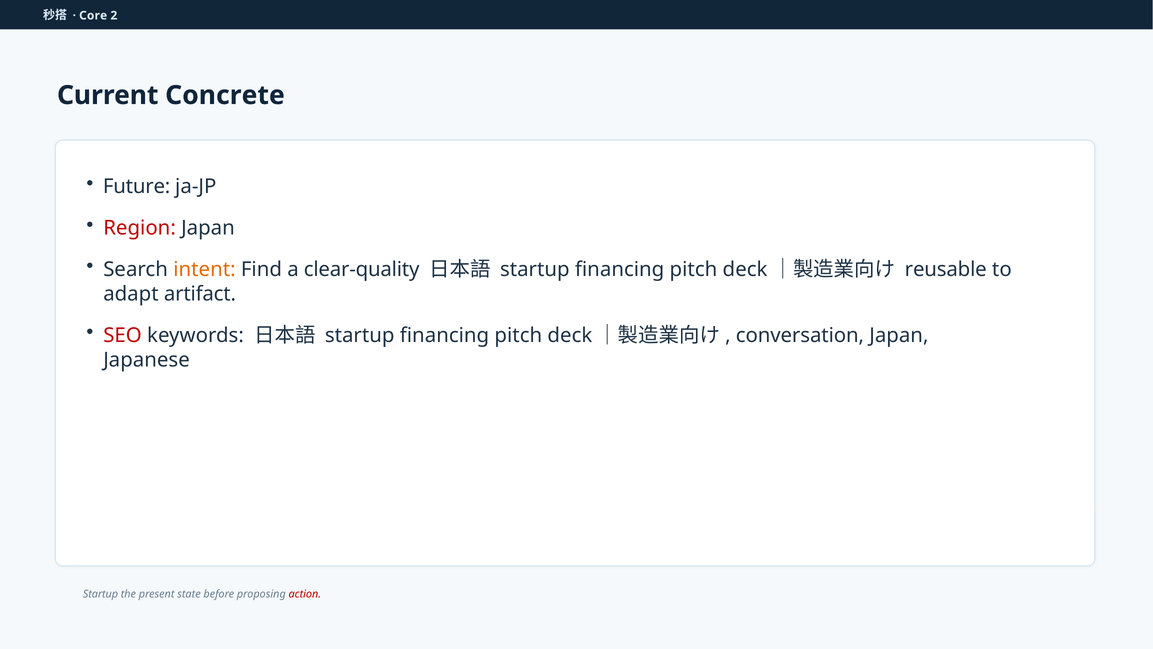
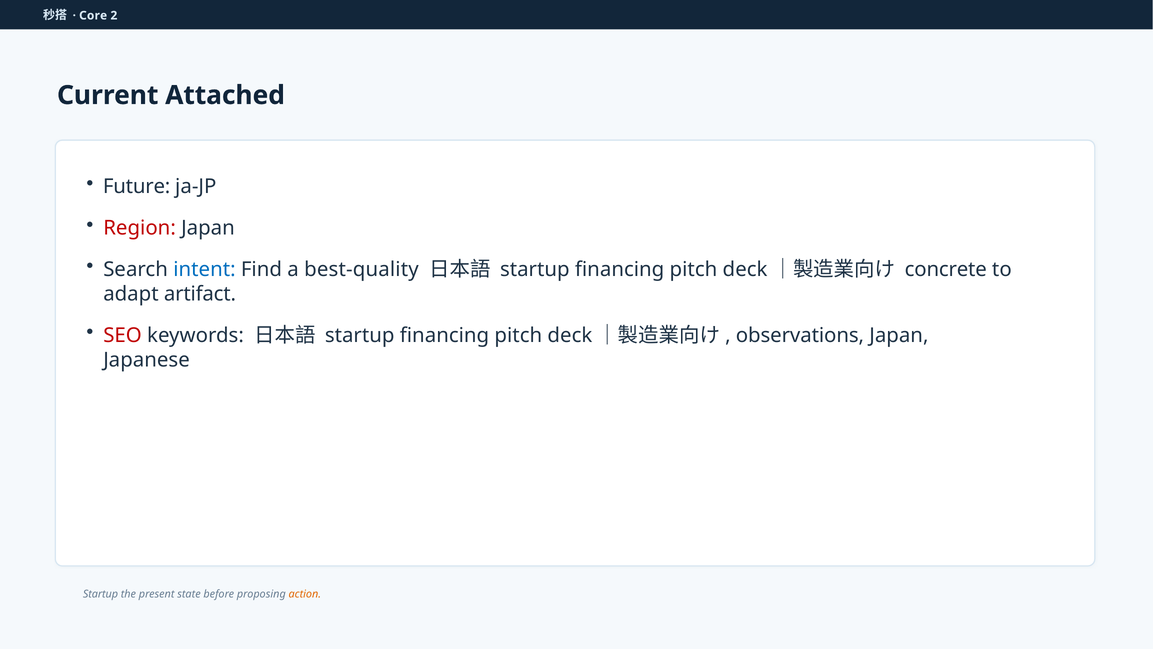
Concrete: Concrete -> Attached (225, 95)
intent colour: orange -> blue (204, 269)
clear-quality: clear-quality -> best-quality (361, 269)
reusable: reusable -> concrete (946, 269)
conversation: conversation -> observations (800, 335)
action colour: red -> orange (305, 594)
